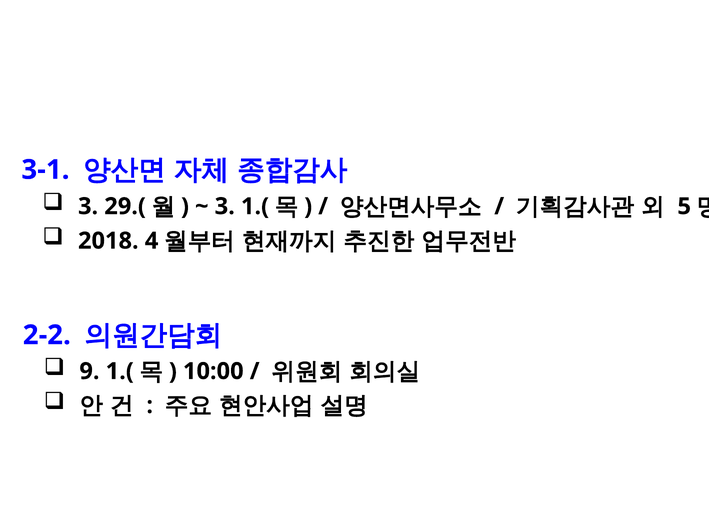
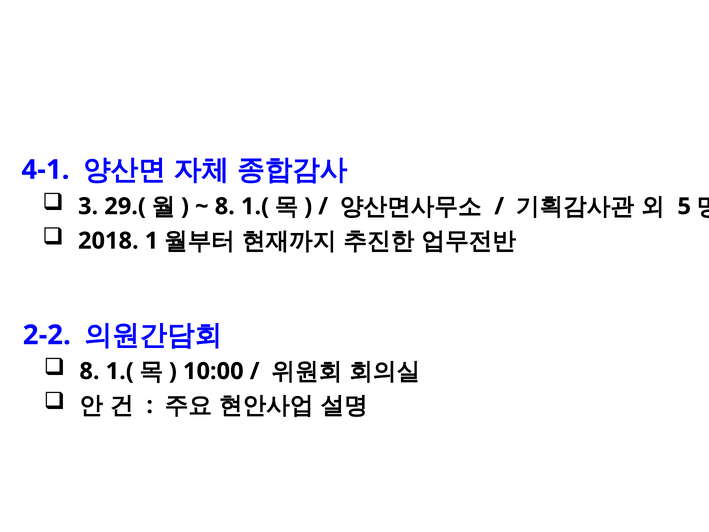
3-1: 3-1 -> 4-1 (45, 170)
3: 3 -> 8 (225, 206)
4: 4 -> 1 (152, 241)
9: 9 -> 8 (89, 371)
